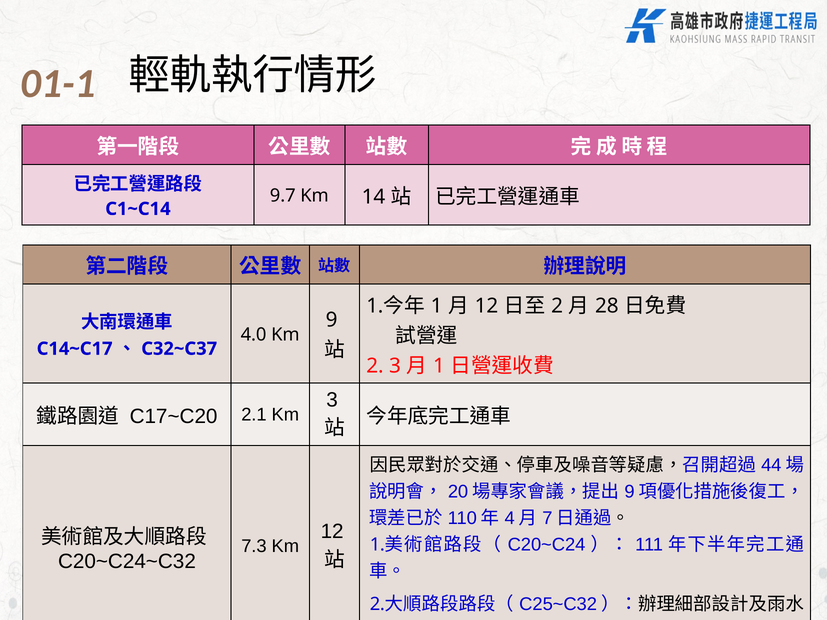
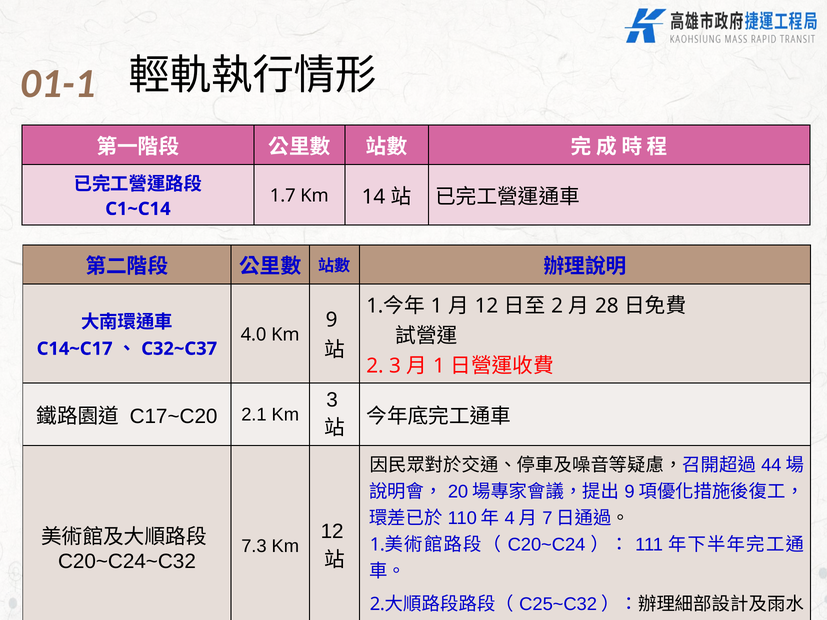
9.7: 9.7 -> 1.7 (283, 196)
